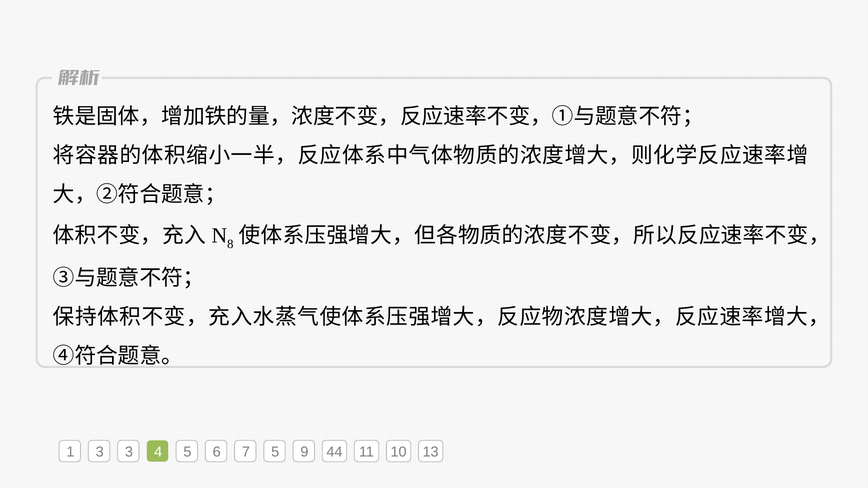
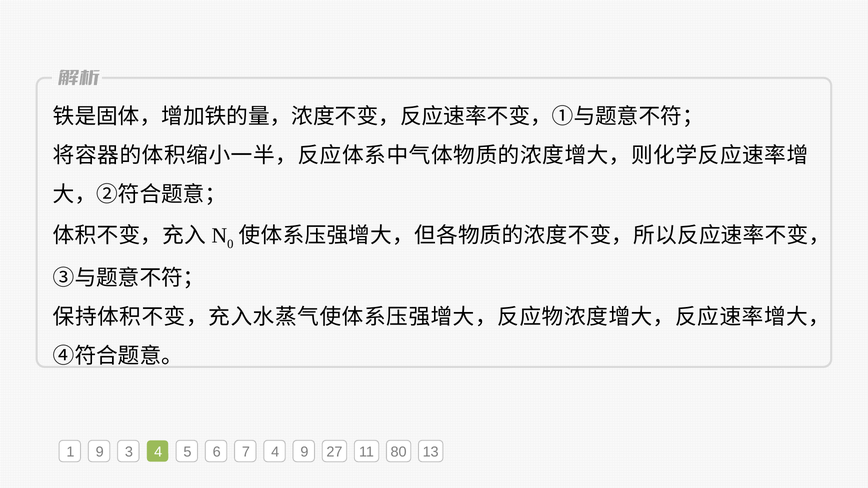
8: 8 -> 0 (230, 244)
1 3: 3 -> 9 (100, 452)
7 5: 5 -> 4 (275, 452)
44: 44 -> 27 (334, 452)
10: 10 -> 80 (399, 452)
